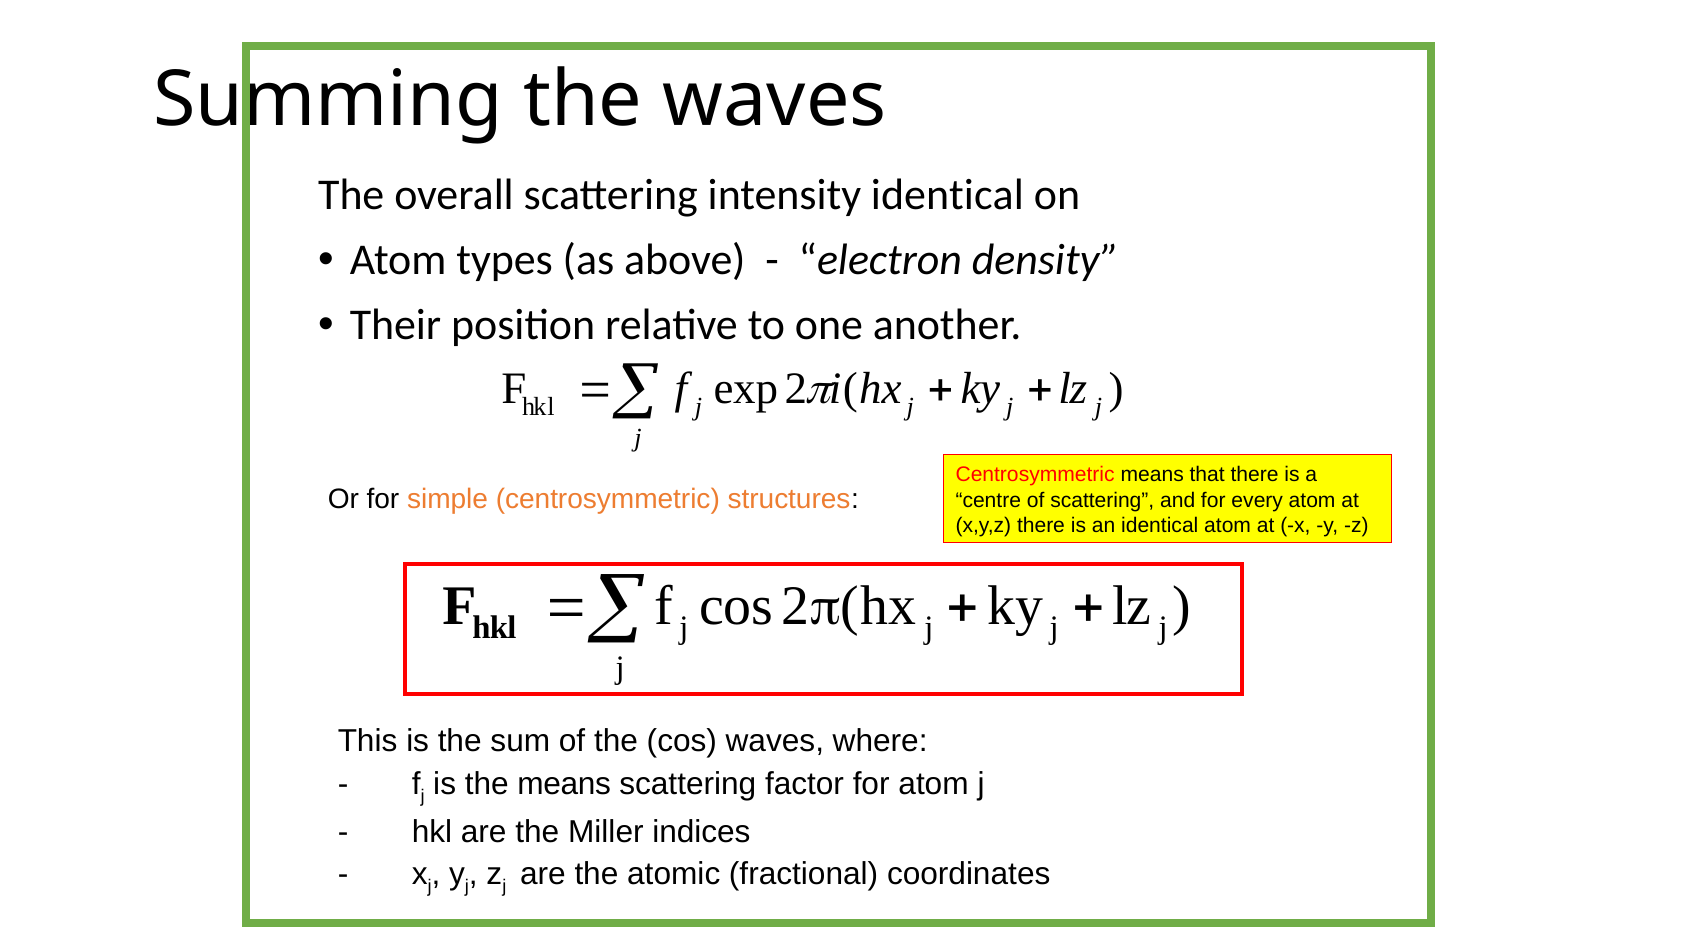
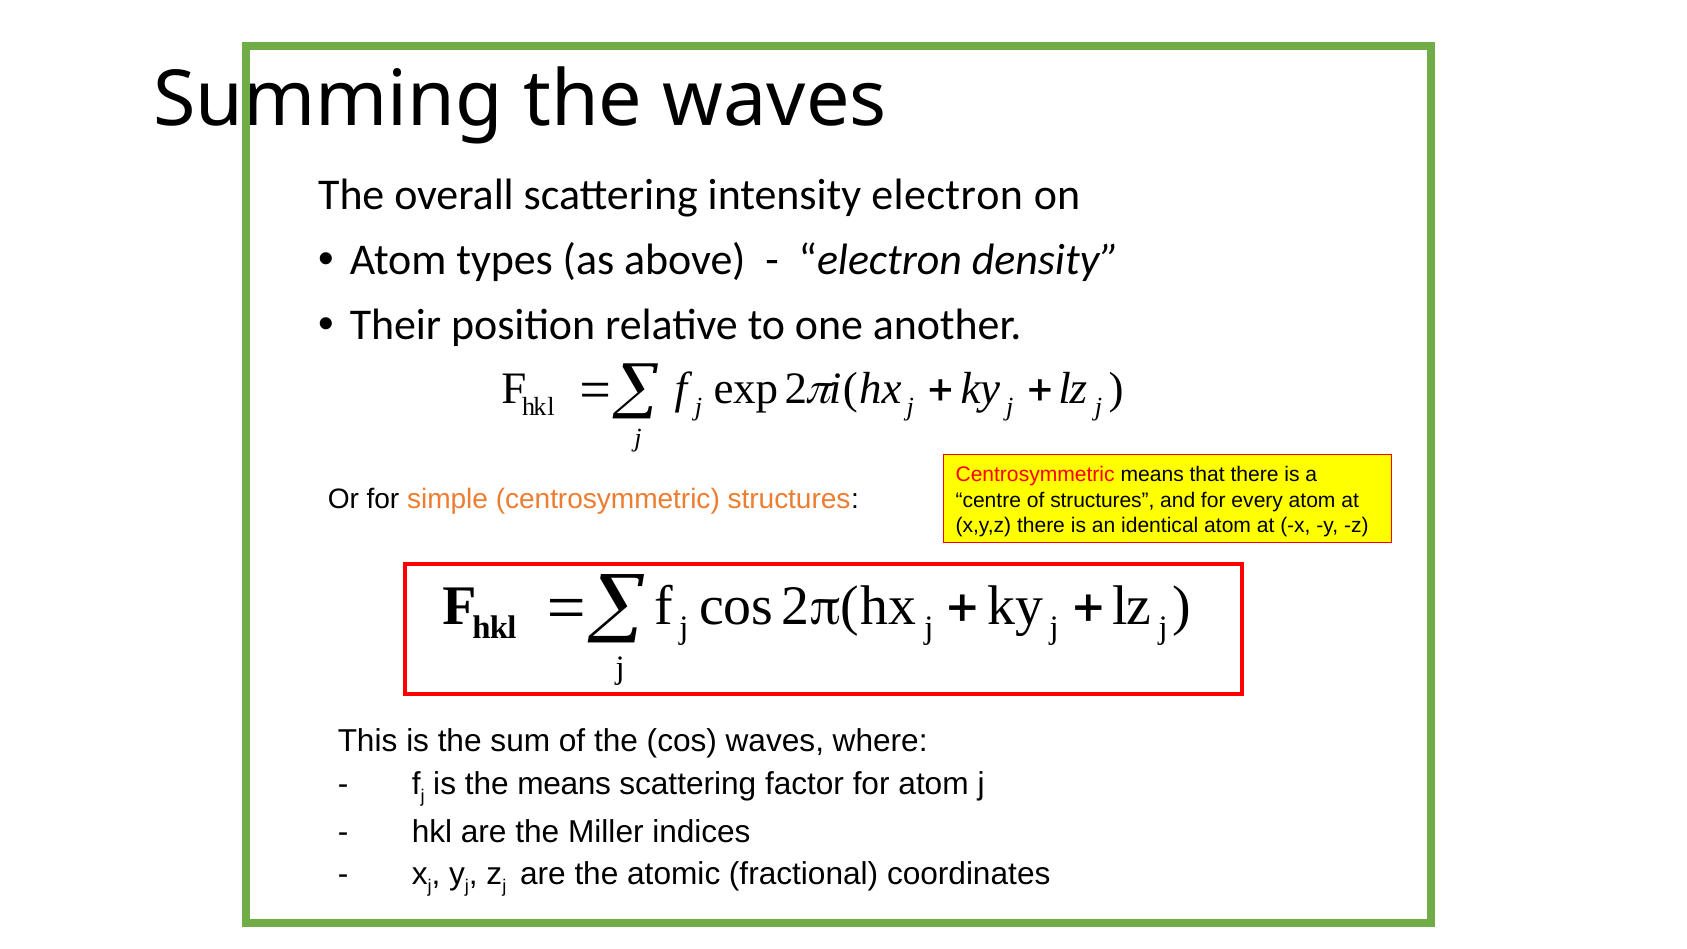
intensity identical: identical -> electron (947, 195)
of scattering: scattering -> structures (1102, 500)
